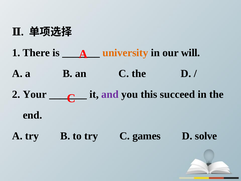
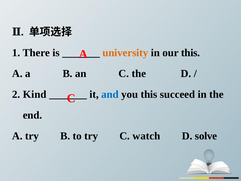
our will: will -> this (191, 53)
Your: Your -> Kind (35, 94)
and colour: purple -> blue (110, 94)
games: games -> watch (146, 136)
